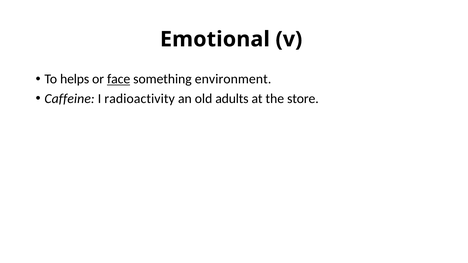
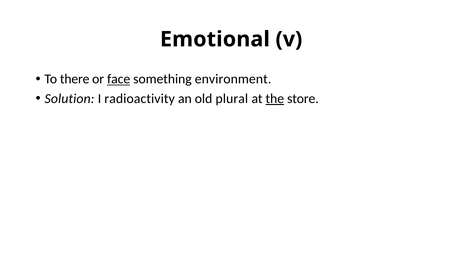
helps: helps -> there (75, 79)
Caffeine: Caffeine -> Solution (70, 99)
adults: adults -> plural (232, 99)
the underline: none -> present (275, 99)
